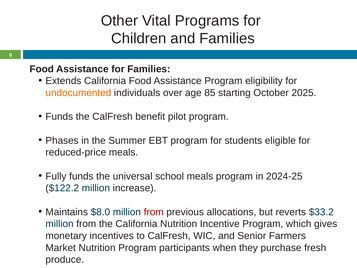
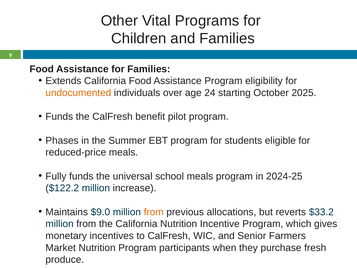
85: 85 -> 24 (210, 93)
$8.0: $8.0 -> $9.0 (100, 212)
from colour: red -> orange (154, 212)
